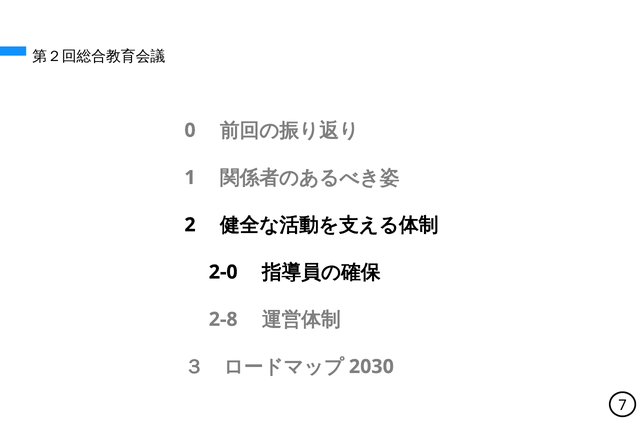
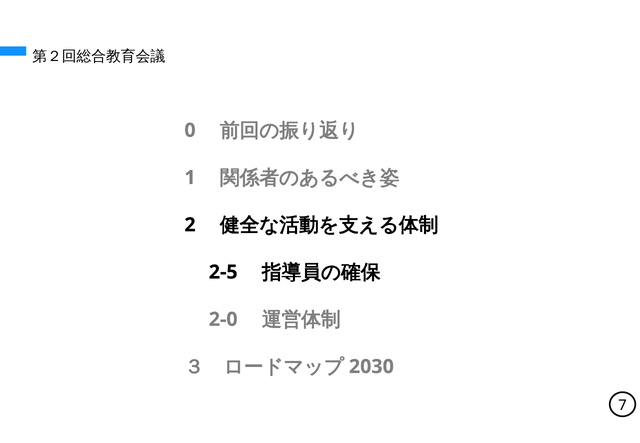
2-0: 2-0 -> 2-5 (223, 272)
2-8: 2-8 -> 2-0 (223, 319)
